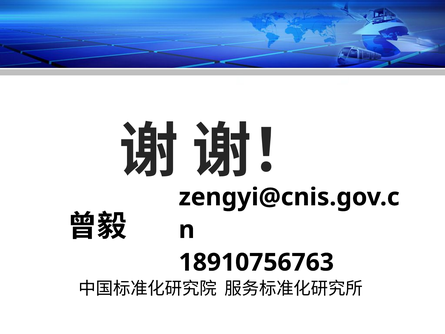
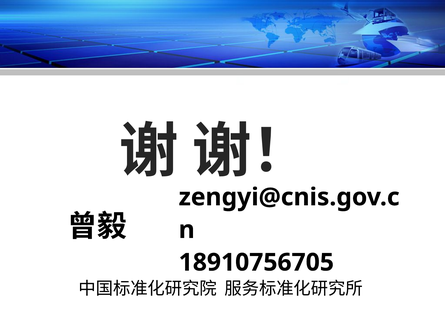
18910756763: 18910756763 -> 18910756705 (256, 262)
